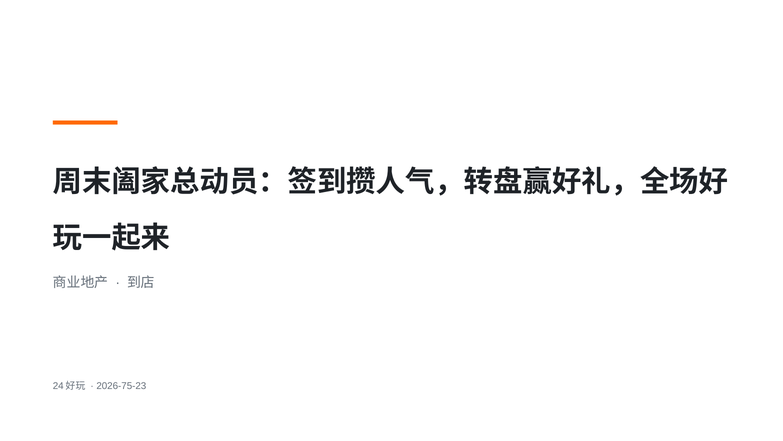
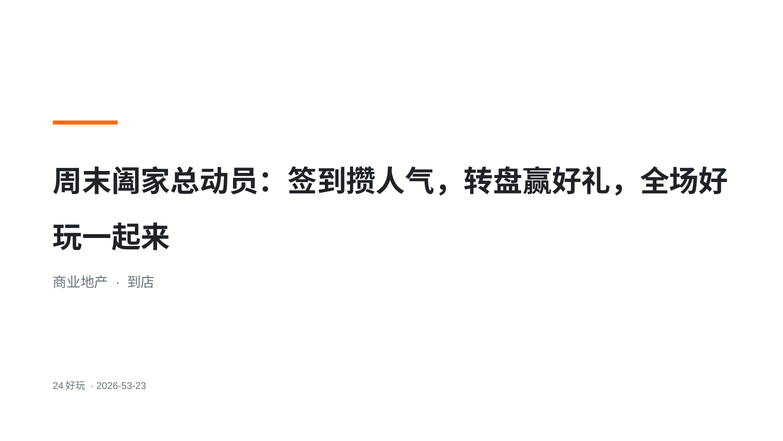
2026-75-23: 2026-75-23 -> 2026-53-23 (121, 386)
